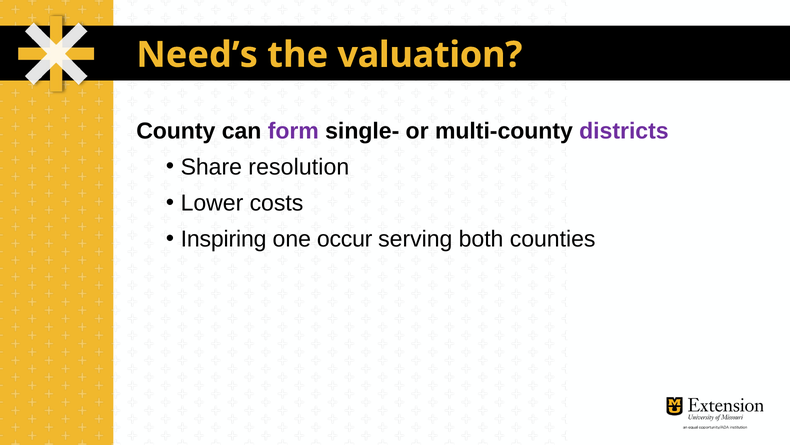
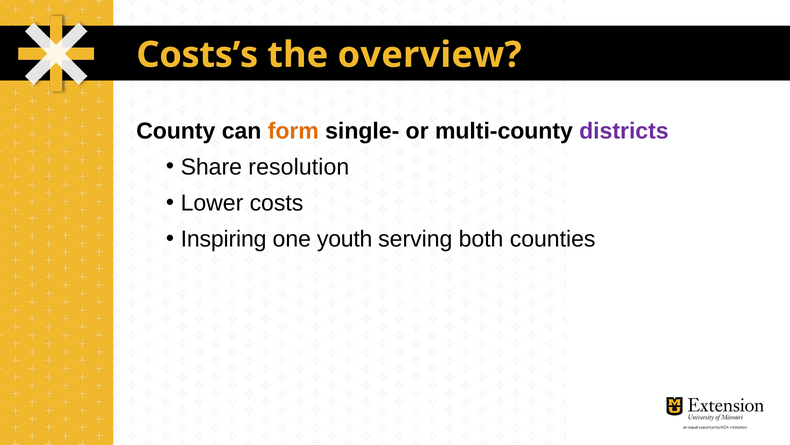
Need’s: Need’s -> Costs’s (197, 55)
valuation: valuation -> overview (430, 55)
form colour: purple -> orange (293, 131)
occur: occur -> youth (345, 239)
